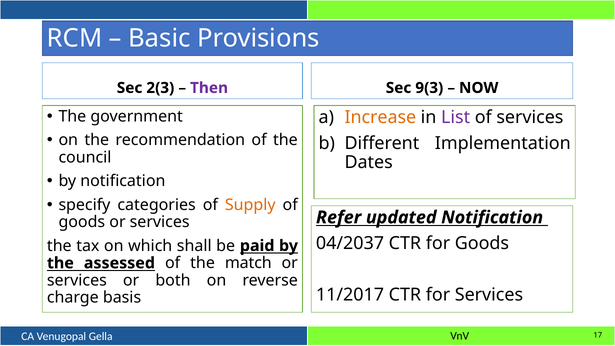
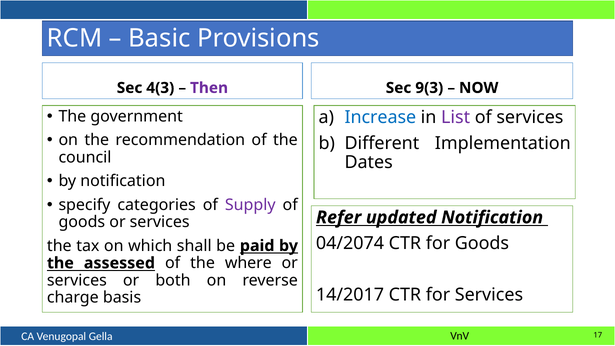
2(3: 2(3 -> 4(3 (160, 88)
Increase colour: orange -> blue (380, 117)
Supply colour: orange -> purple (250, 205)
04/2037: 04/2037 -> 04/2074 (350, 243)
match: match -> where (248, 263)
11/2017: 11/2017 -> 14/2017 (350, 295)
